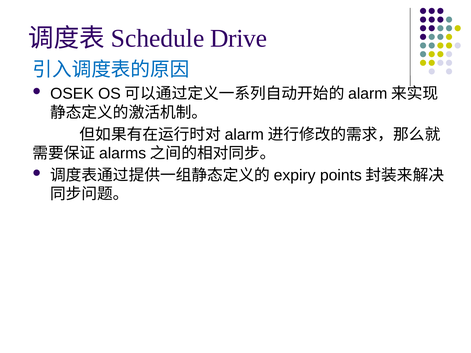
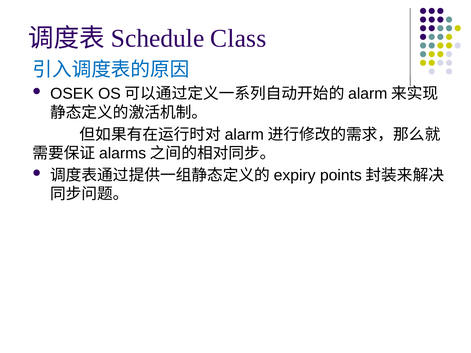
Drive: Drive -> Class (238, 38)
